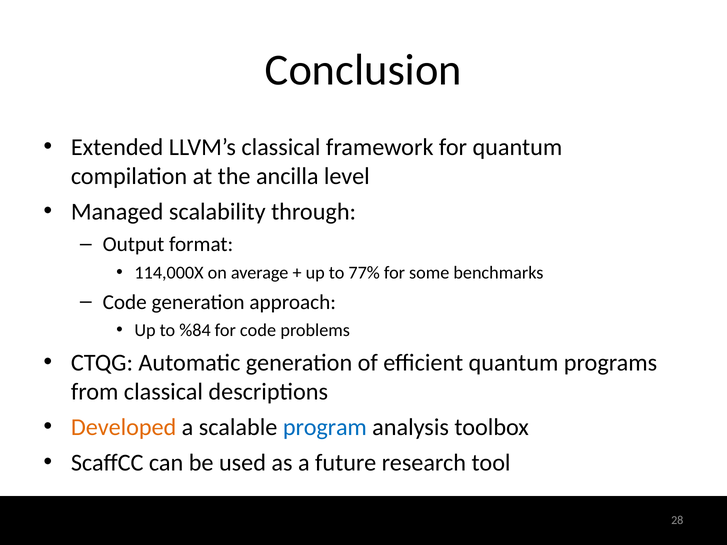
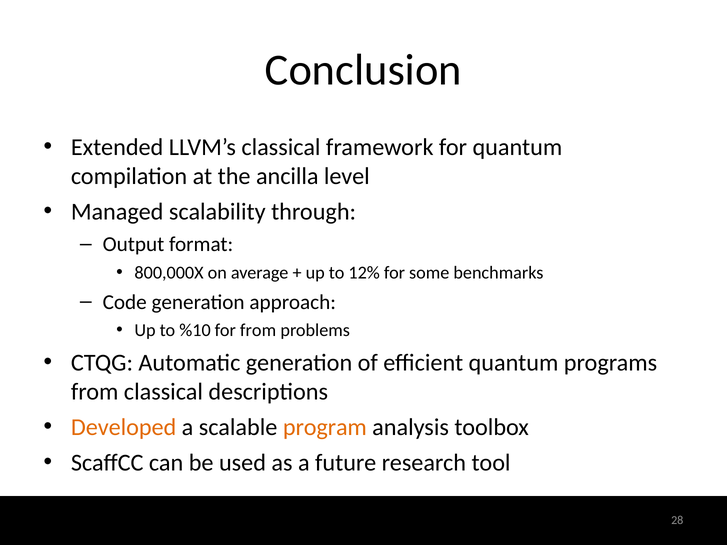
114,000X: 114,000X -> 800,000X (169, 273)
77%: 77% -> 12% (364, 273)
%84: %84 -> %10 (195, 330)
for code: code -> from (258, 330)
program colour: blue -> orange (325, 427)
